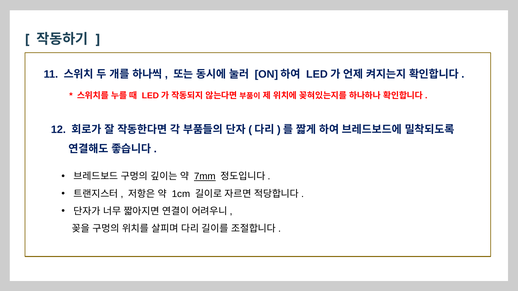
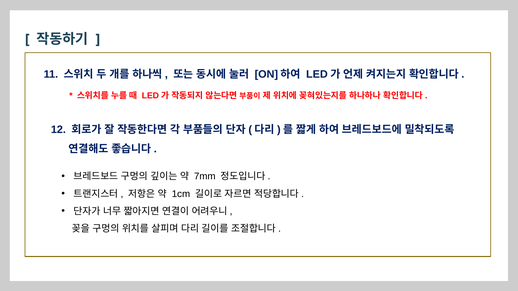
7mm underline: present -> none (205, 177)
